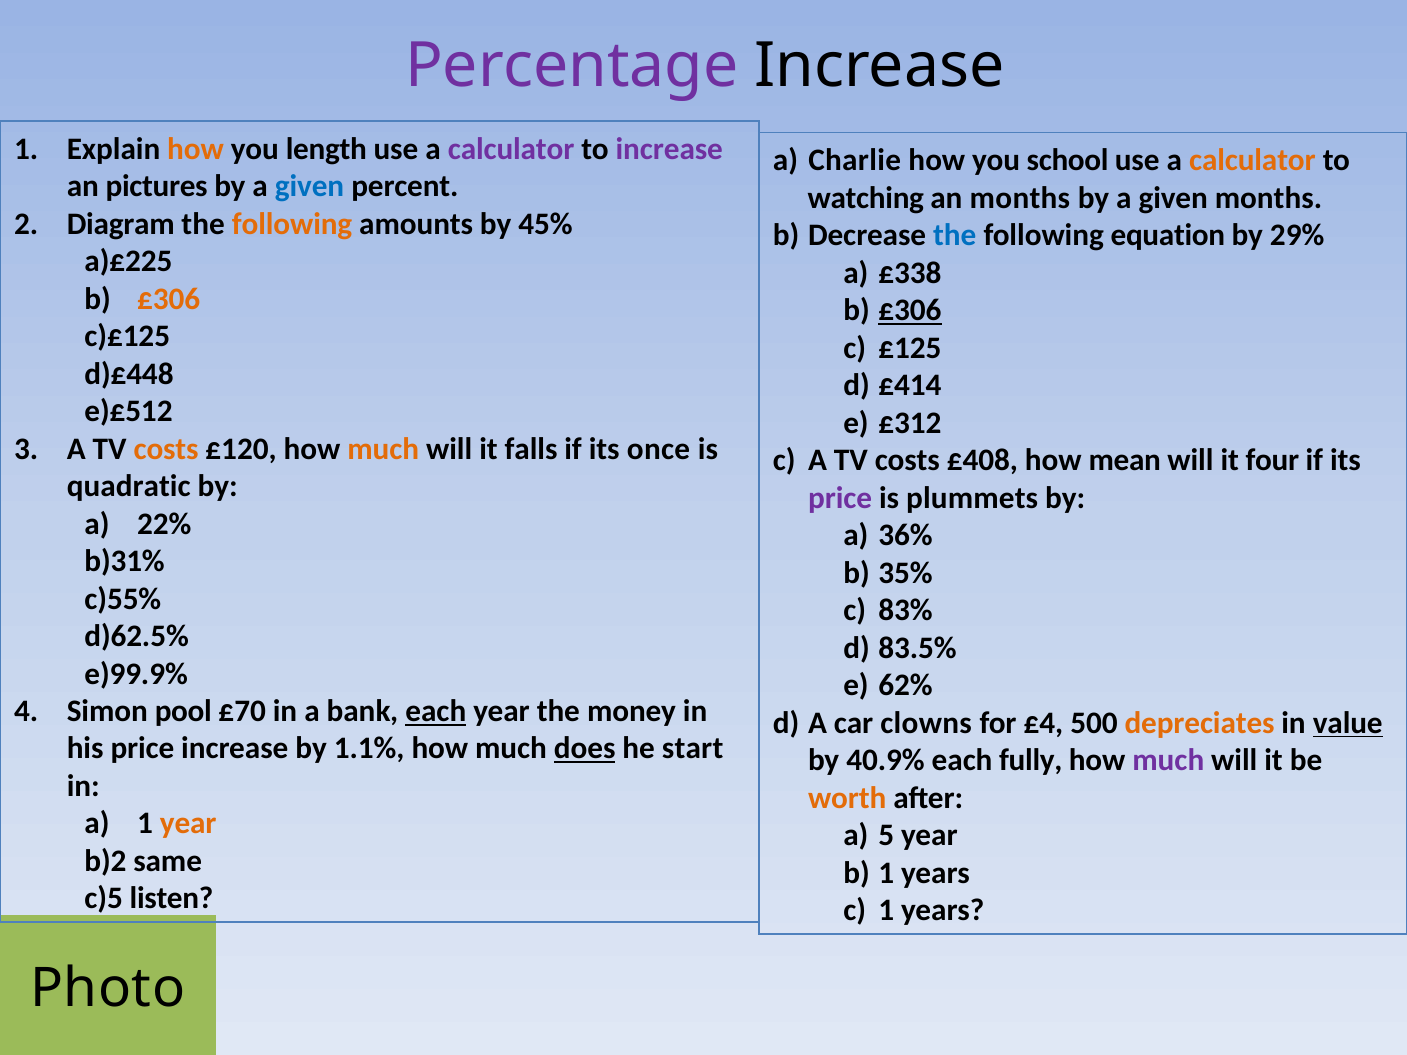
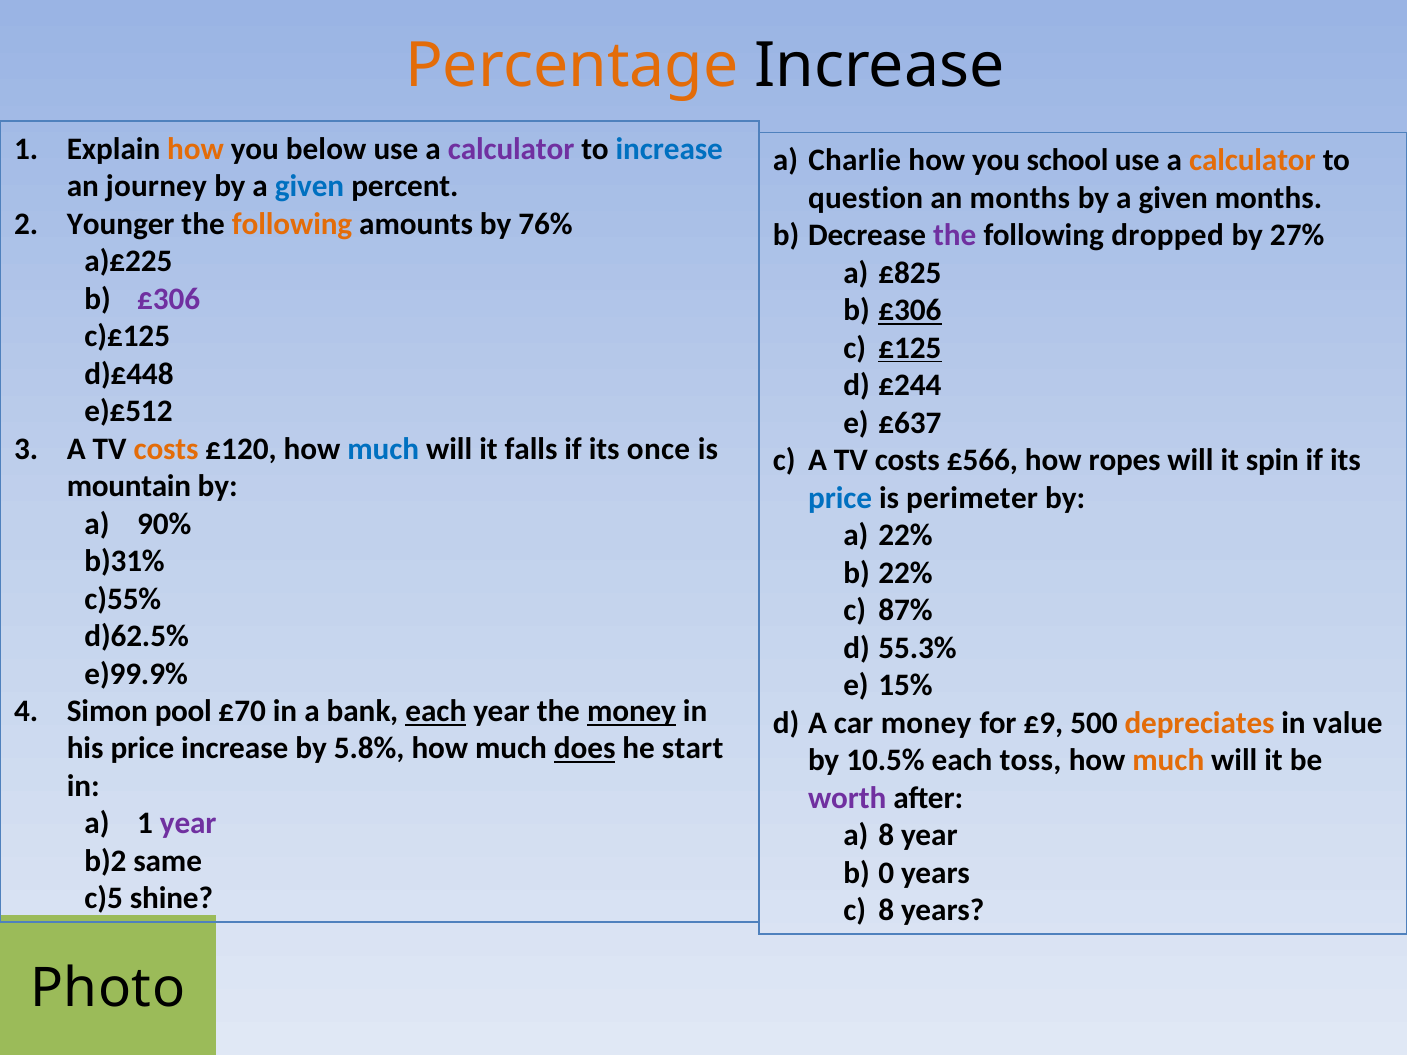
Percentage colour: purple -> orange (572, 66)
length: length -> below (326, 149)
increase colour: purple -> blue (669, 149)
pictures: pictures -> journey (156, 186)
watching: watching -> question (866, 198)
Diagram: Diagram -> Younger (121, 224)
45%: 45% -> 76% (546, 224)
the colour: blue -> purple (955, 236)
equation: equation -> dropped (1168, 236)
29%: 29% -> 27% (1297, 236)
£338: £338 -> £825 (910, 273)
£306 colour: orange -> purple (169, 299)
£125 underline: none -> present (910, 348)
£414: £414 -> £244 (910, 386)
£312: £312 -> £637 (910, 423)
much colour: orange -> blue (383, 449)
£408: £408 -> £566 (982, 461)
mean: mean -> ropes (1125, 461)
four: four -> spin (1272, 461)
quadratic: quadratic -> mountain (129, 486)
price colour: purple -> blue (840, 498)
plummets: plummets -> perimeter (972, 498)
22%: 22% -> 90% (164, 524)
a 36%: 36% -> 22% (906, 536)
35%: 35% -> 22% (906, 573)
83%: 83% -> 87% (906, 611)
83.5%: 83.5% -> 55.3% (918, 648)
62%: 62% -> 15% (906, 686)
money underline: none -> present (632, 711)
car clowns: clowns -> money (926, 723)
£4: £4 -> £9 (1043, 723)
value underline: present -> none (1348, 723)
1.1%: 1.1% -> 5.8% (369, 749)
40.9%: 40.9% -> 10.5% (886, 761)
fully: fully -> toss (1030, 761)
much colour: purple -> orange (1168, 761)
worth colour: orange -> purple (847, 798)
year colour: orange -> purple (188, 824)
a 5: 5 -> 8 (886, 836)
1: 1 -> 0 (886, 873)
listen: listen -> shine (171, 899)
1: 1 -> 8 (886, 911)
